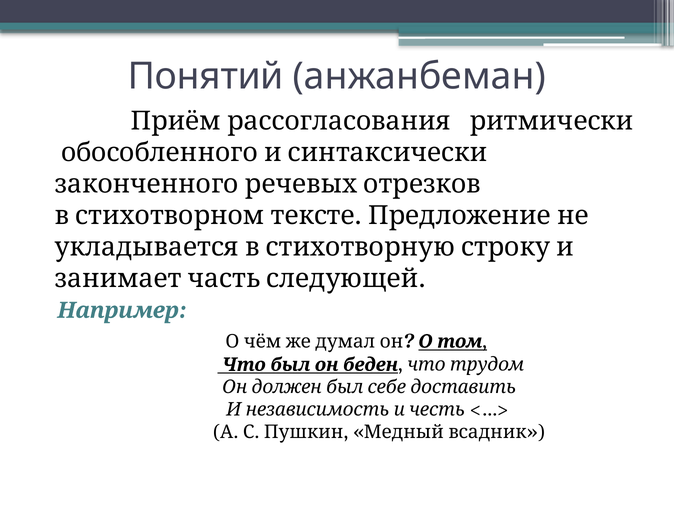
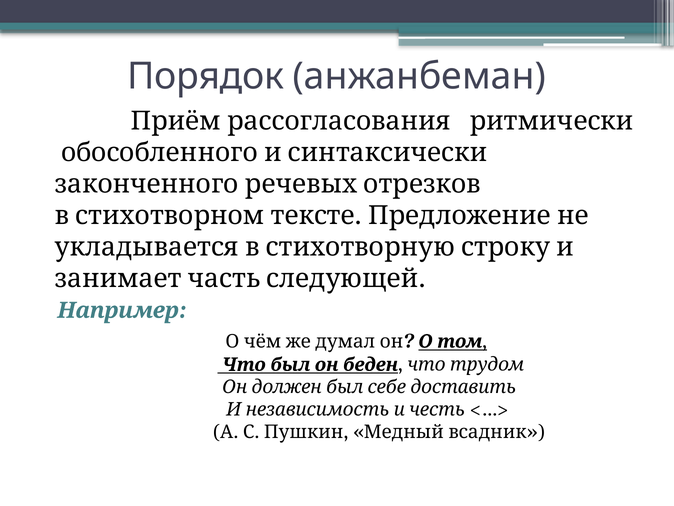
Понятий: Понятий -> Порядок (206, 76)
